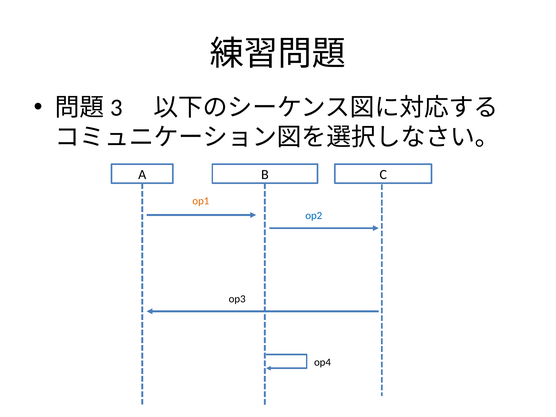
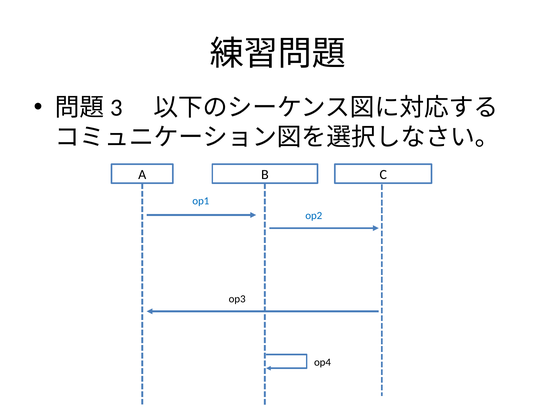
op1 colour: orange -> blue (201, 201)
